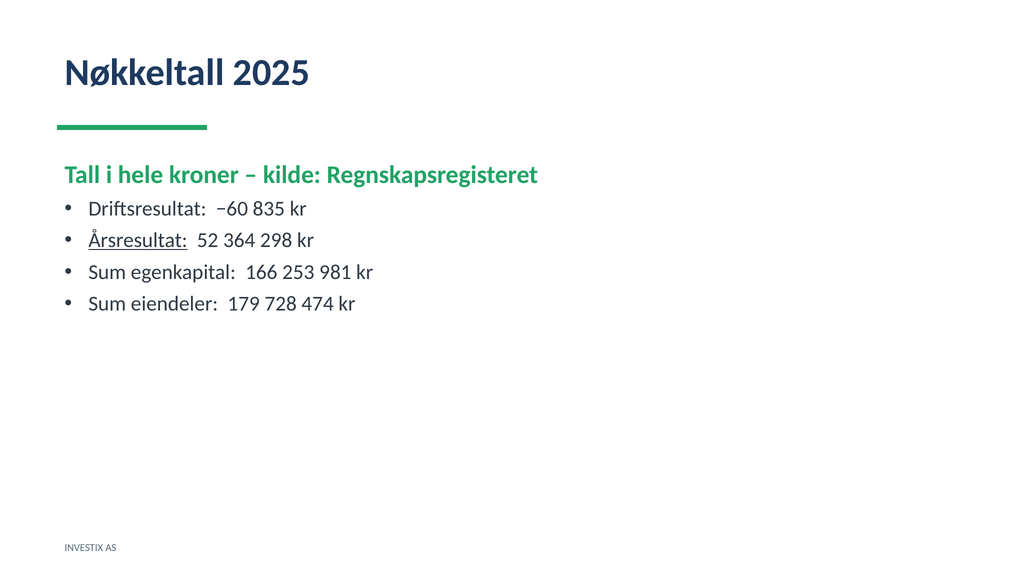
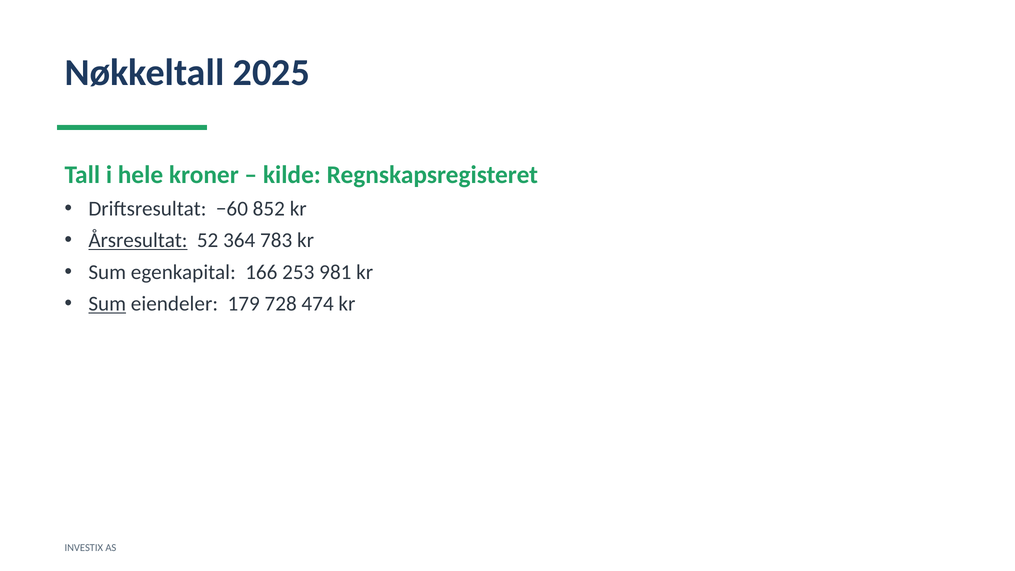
835: 835 -> 852 (269, 209)
298: 298 -> 783 (276, 240)
Sum underline: none -> present (107, 304)
